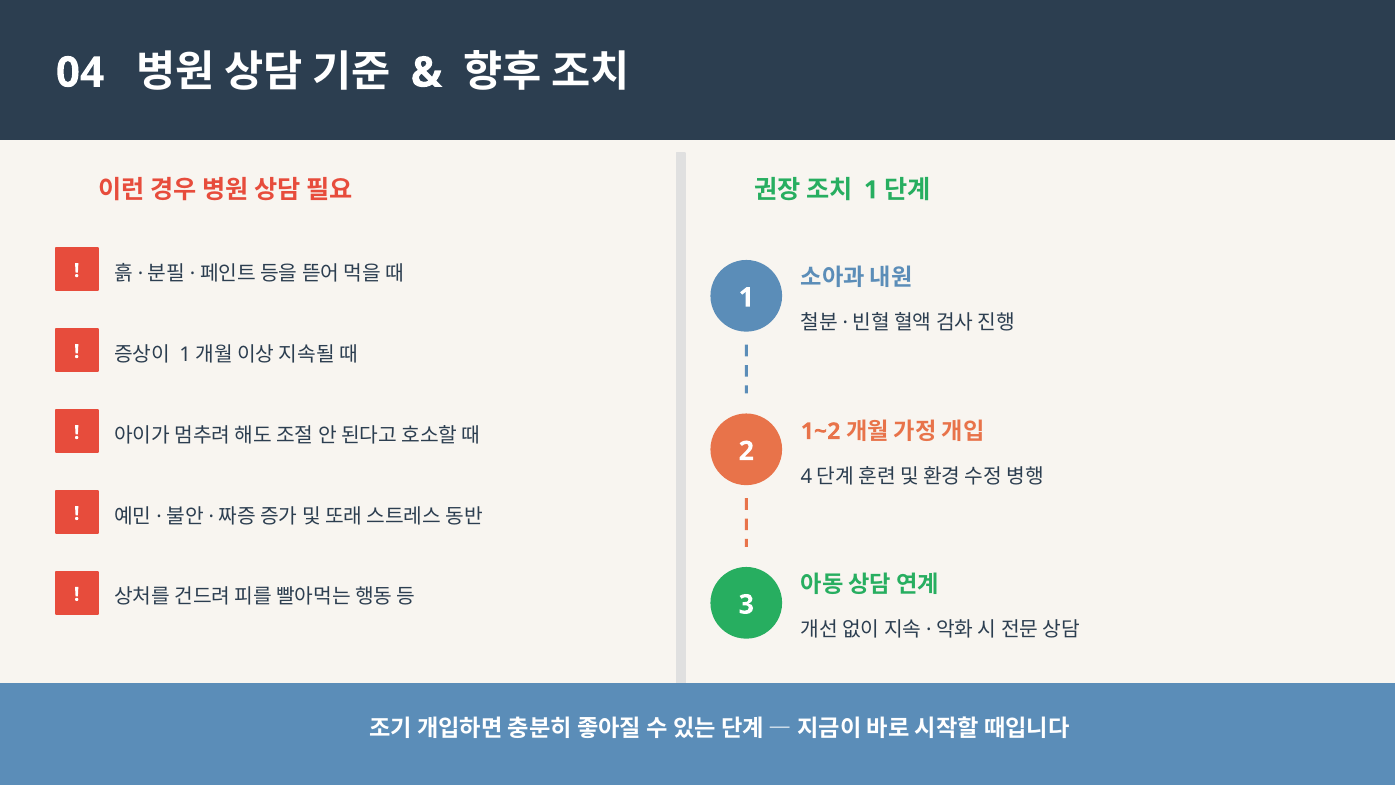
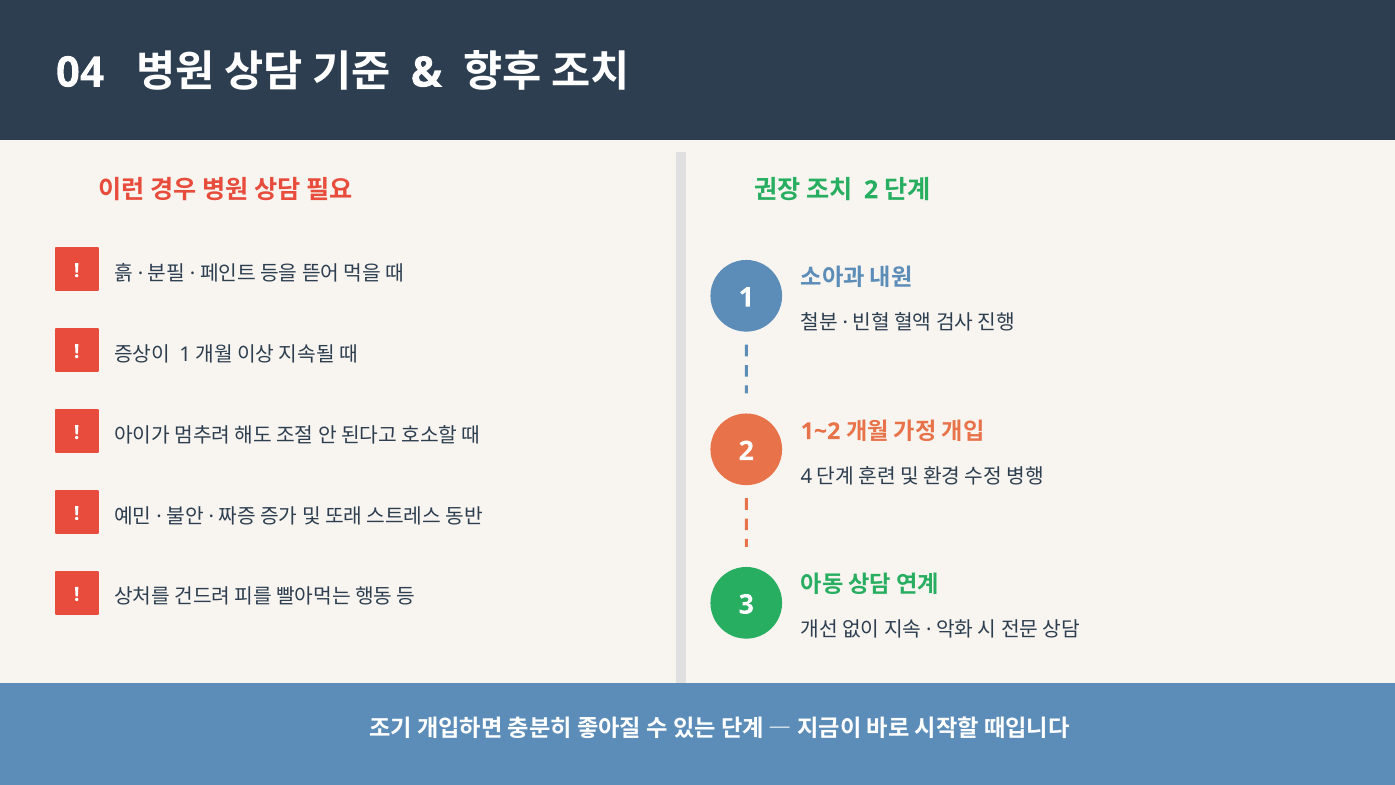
1: 1 -> 2 (871, 190)
